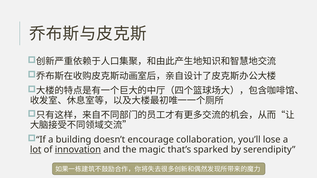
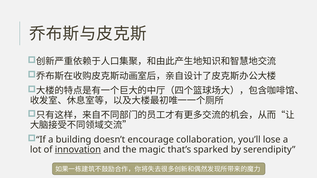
lot underline: present -> none (36, 150)
